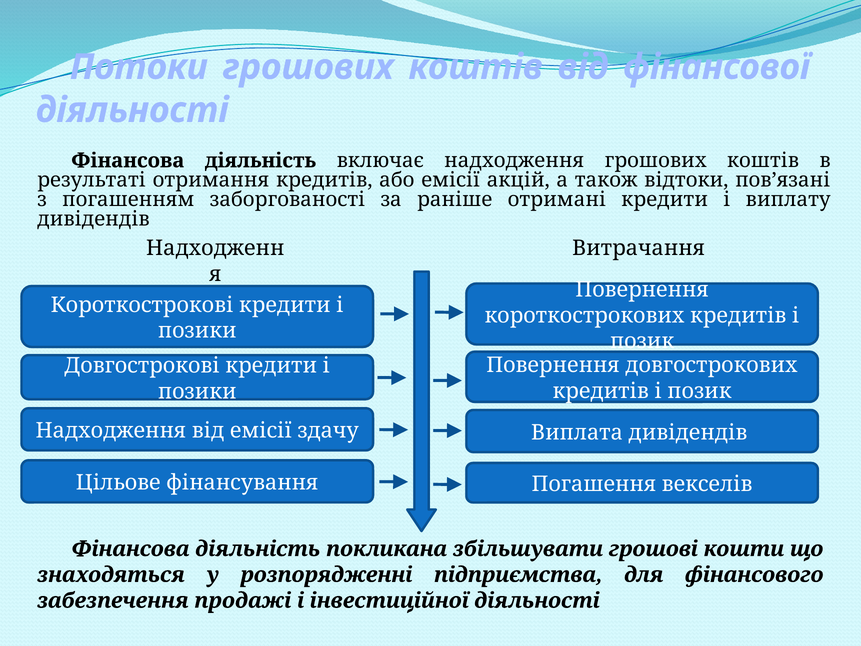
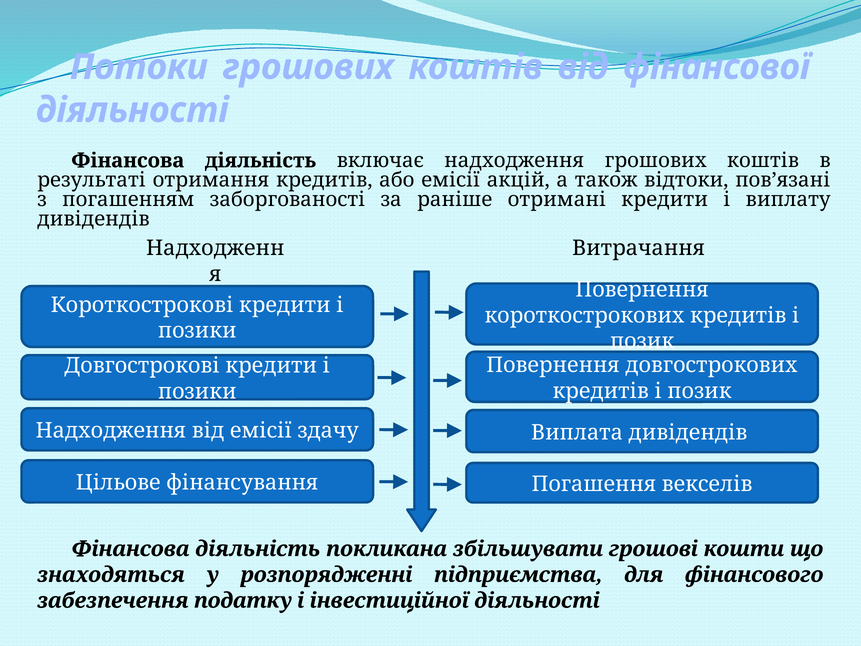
продажі: продажі -> податку (243, 600)
